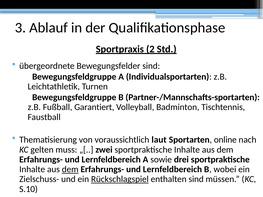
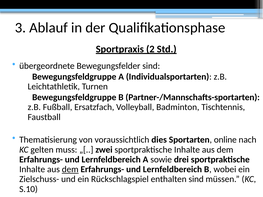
Garantiert: Garantiert -> Ersatzfach (94, 107)
laut: laut -> dies (159, 140)
Rückschlagspiel underline: present -> none (120, 179)
